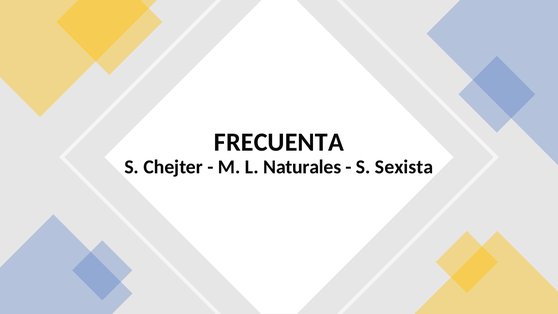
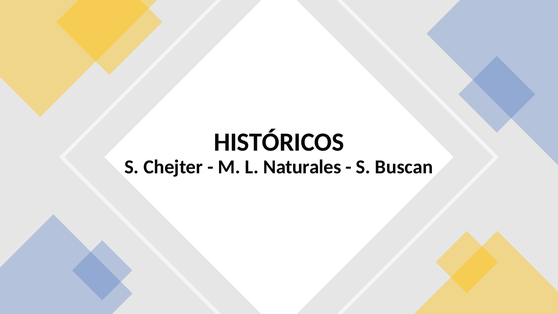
FRECUENTA: FRECUENTA -> HISTÓRICOS (279, 142)
Sexista: Sexista -> Buscan (404, 167)
